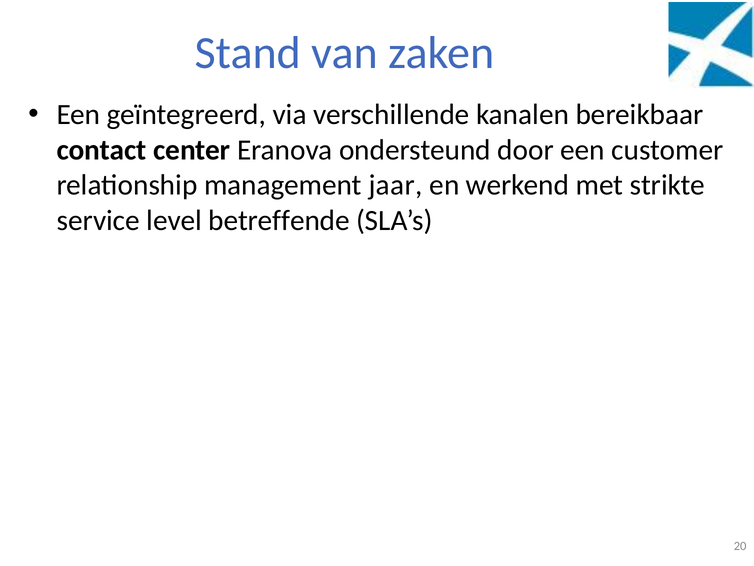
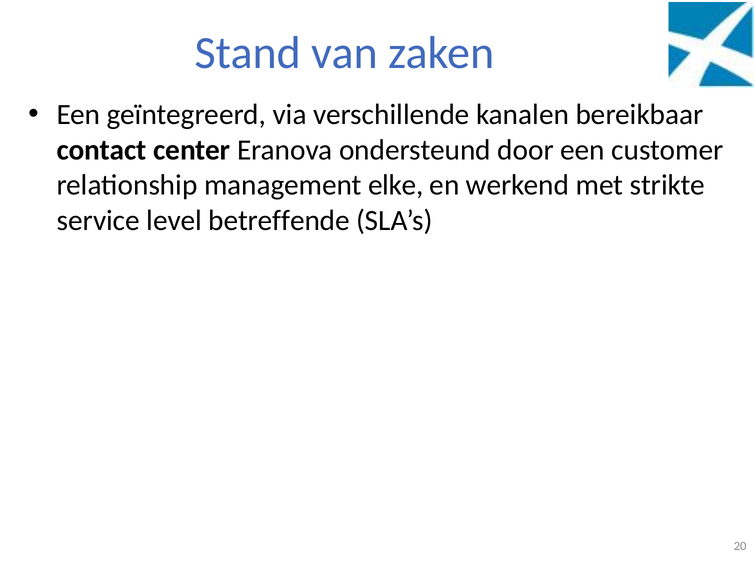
jaar: jaar -> elke (396, 185)
